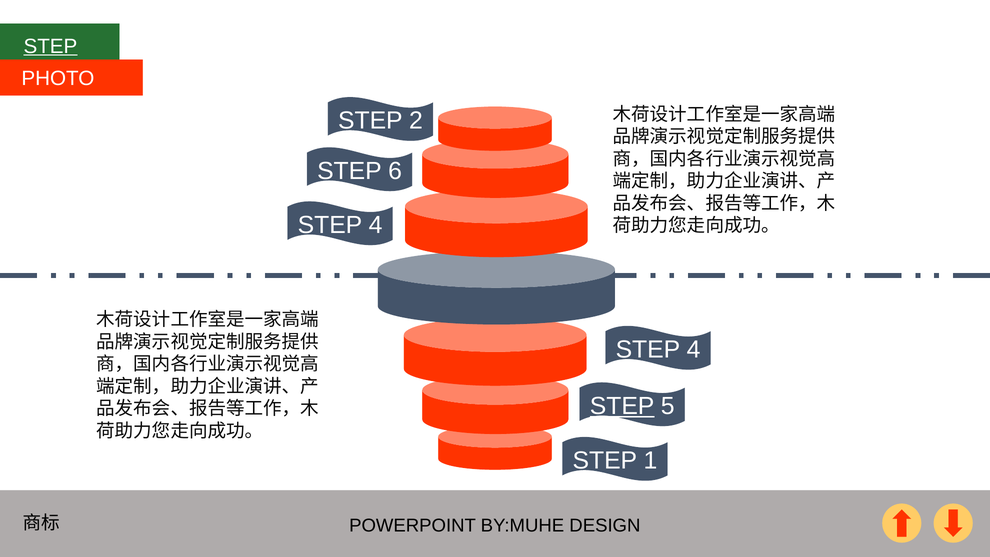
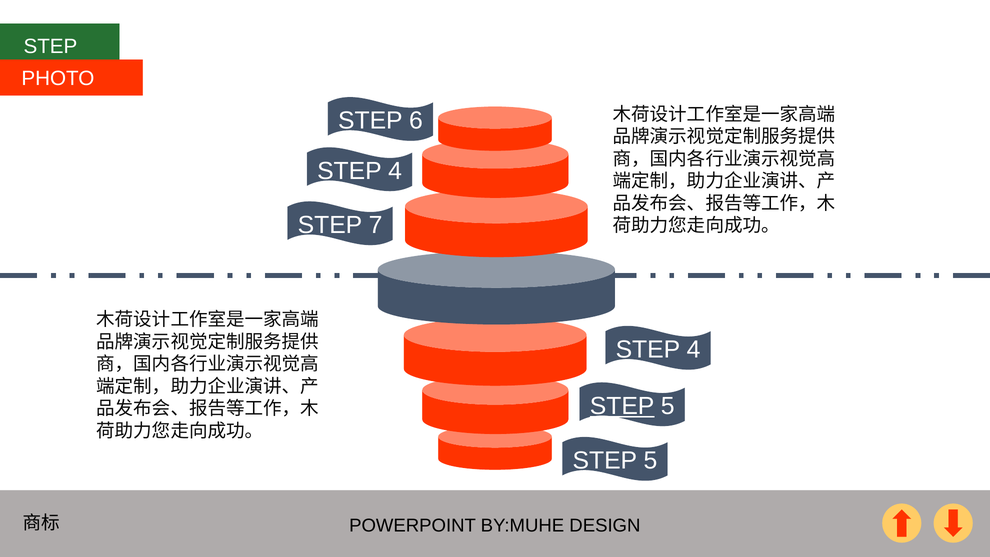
STEP underline: present -> none (50, 46)
2: 2 -> 6 (416, 121)
6: 6 -> 4 (395, 171)
4: 4 -> 7 (376, 225)
1: 1 -> 5 (650, 460)
